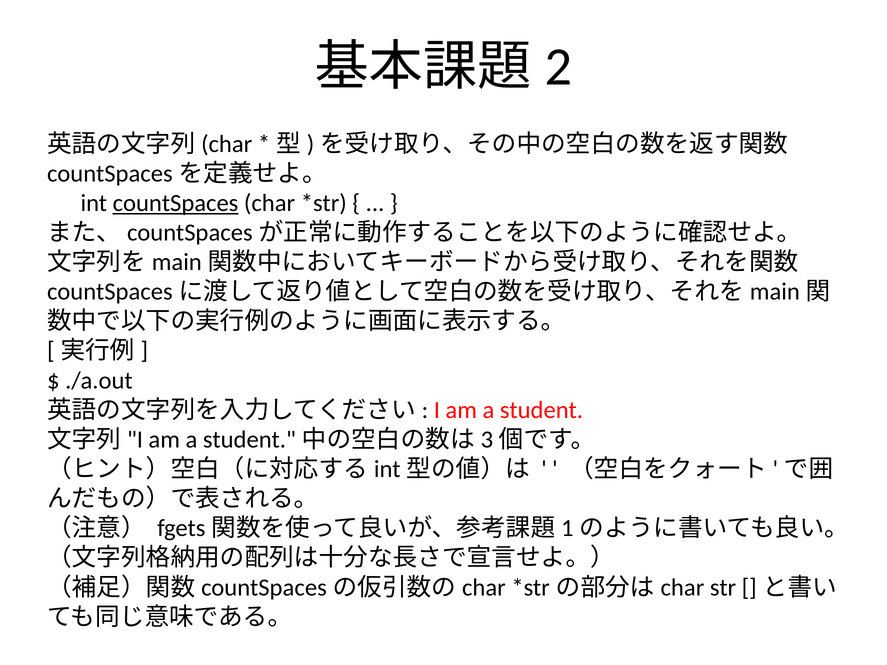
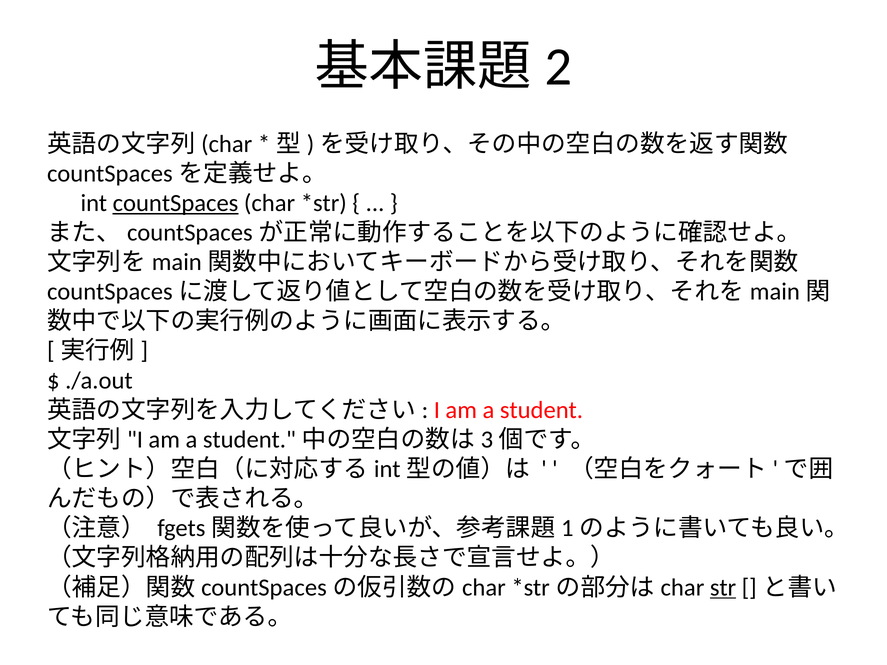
str underline: none -> present (723, 588)
